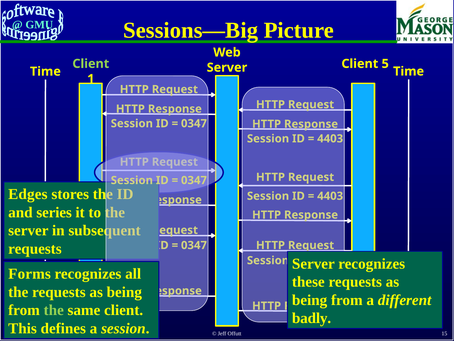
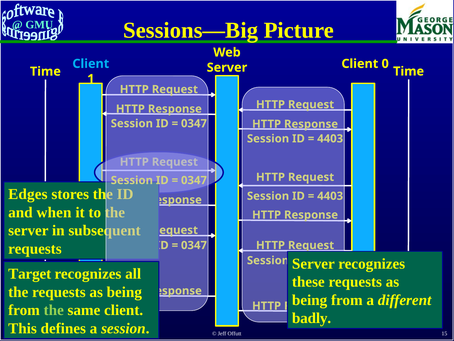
Client colour: light green -> light blue (91, 64)
5: 5 -> 0 (385, 64)
series: series -> when (54, 212)
Forms: Forms -> Target (30, 273)
